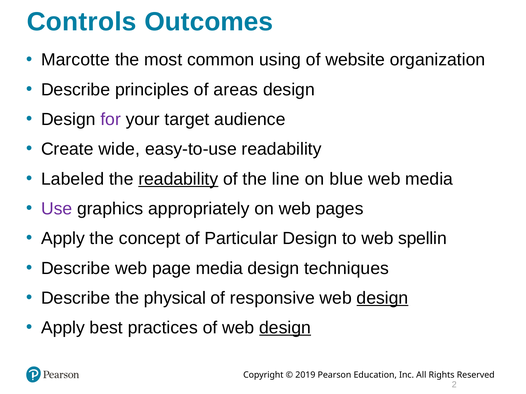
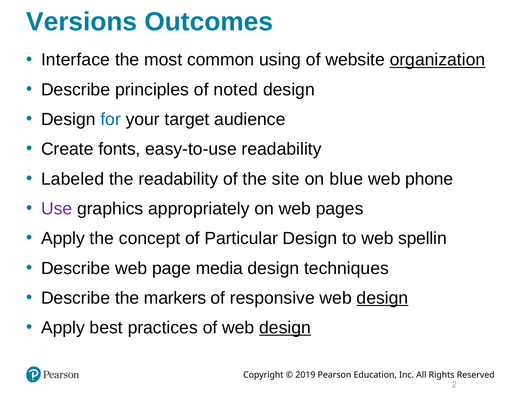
Controls: Controls -> Versions (82, 22)
Marcotte: Marcotte -> Interface (76, 60)
organization underline: none -> present (437, 60)
areas: areas -> noted (236, 90)
for colour: purple -> blue (111, 120)
wide: wide -> fonts (119, 149)
readability underline: present -> none (178, 179)
line: line -> site (286, 179)
web media: media -> phone (429, 179)
physical: physical -> markers (175, 298)
